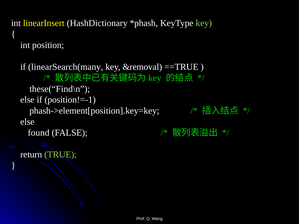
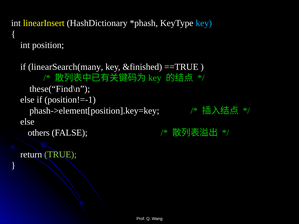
key colour: light green -> light blue (204, 23)
&removal: &removal -> &finished (142, 67)
found: found -> others (39, 133)
